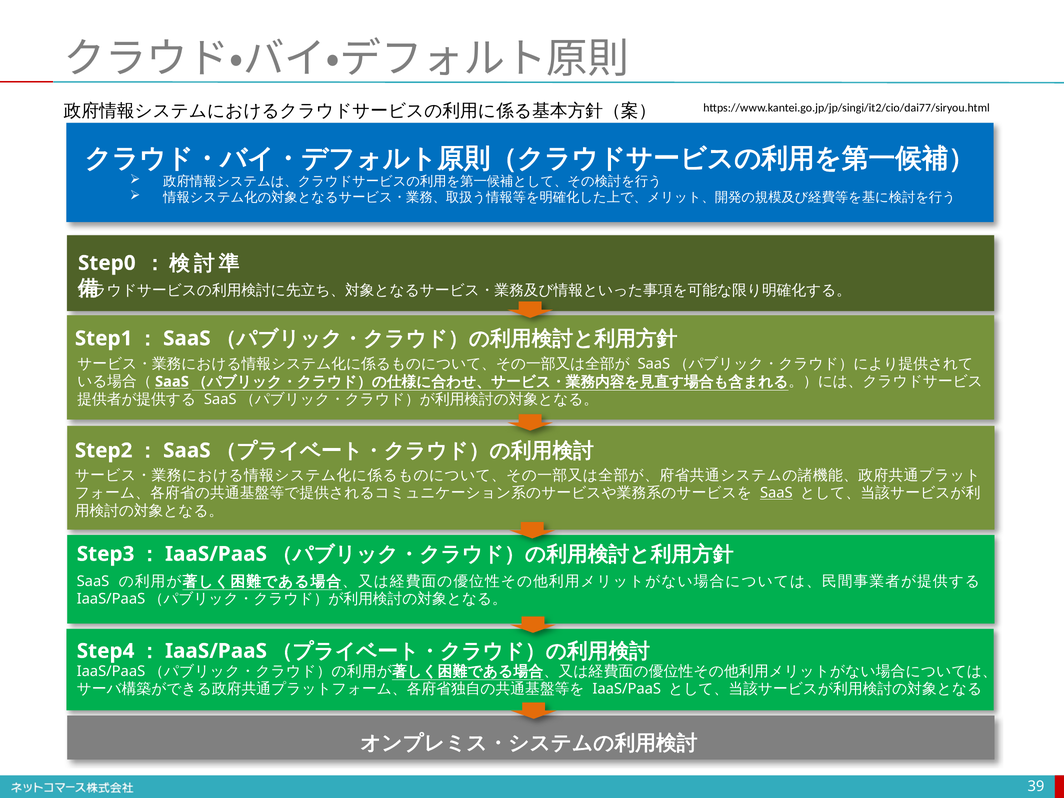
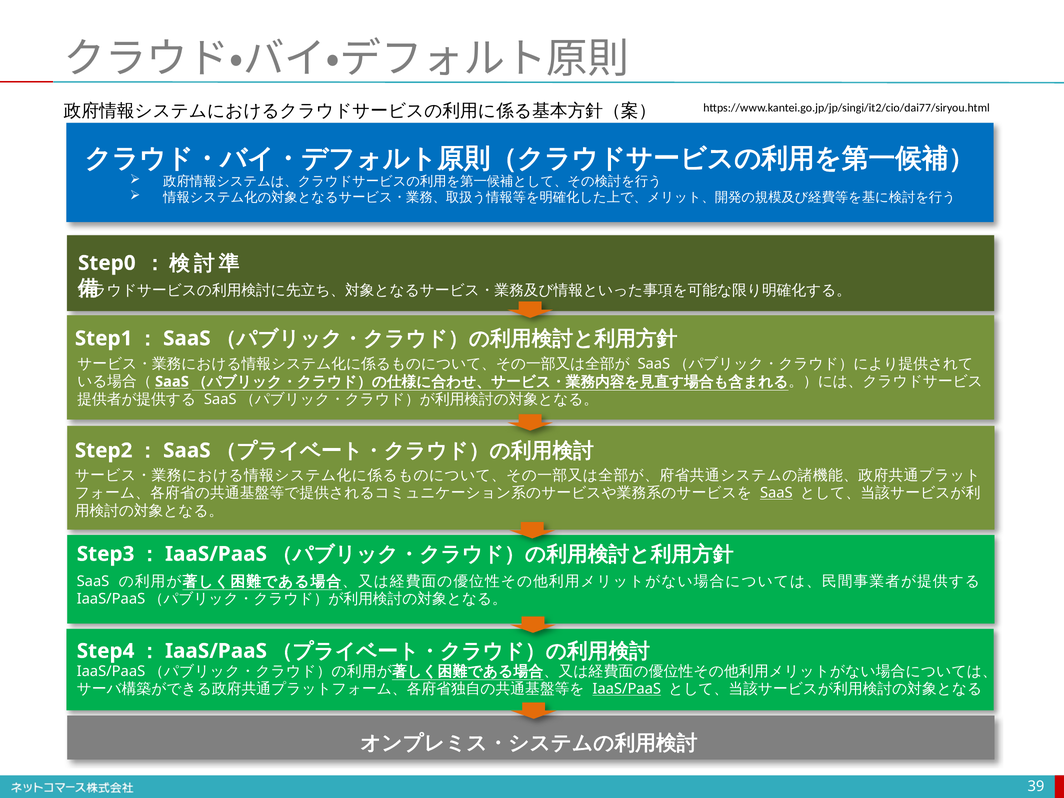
IaaS/PaaS underline: none -> present (627, 689)
